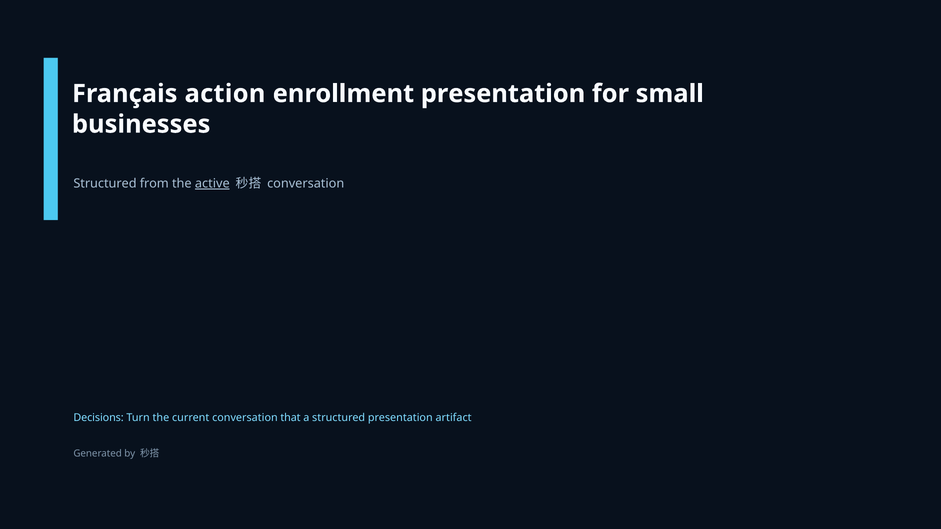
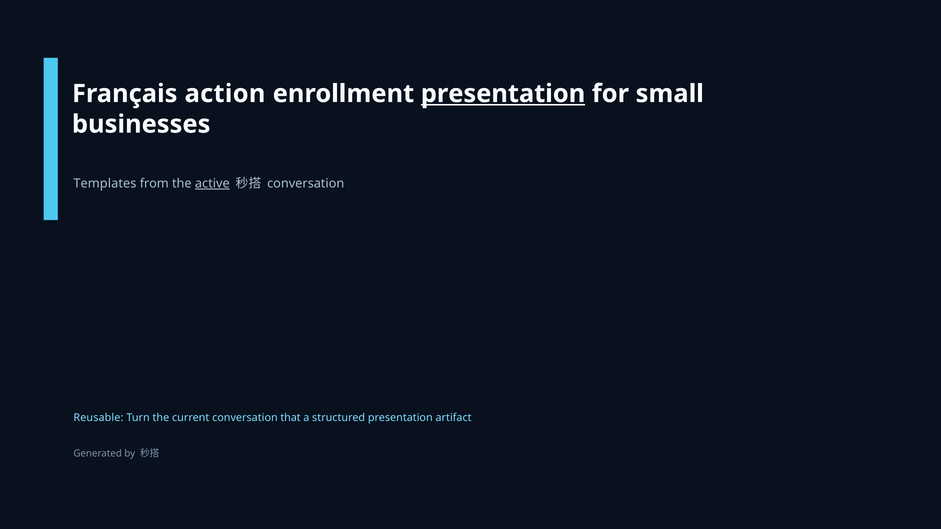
presentation underline: none -> present (503, 94)
Structured: Structured -> Templates (105, 184)
Decisions: Decisions -> Reusable (98, 418)
